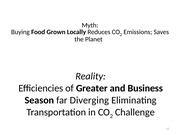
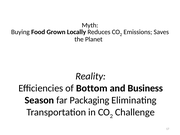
Greater: Greater -> Bottom (92, 88)
Diverging: Diverging -> Packaging (89, 100)
